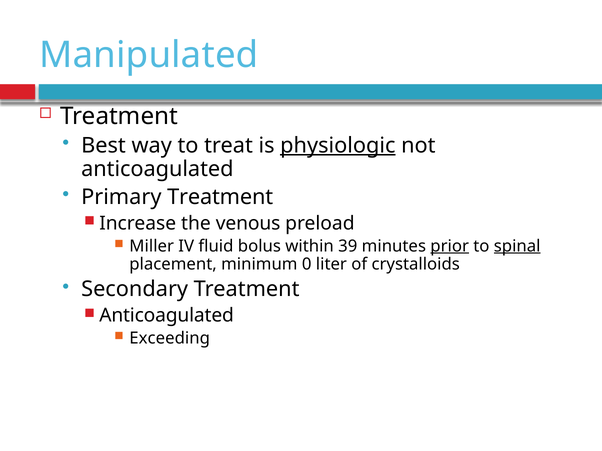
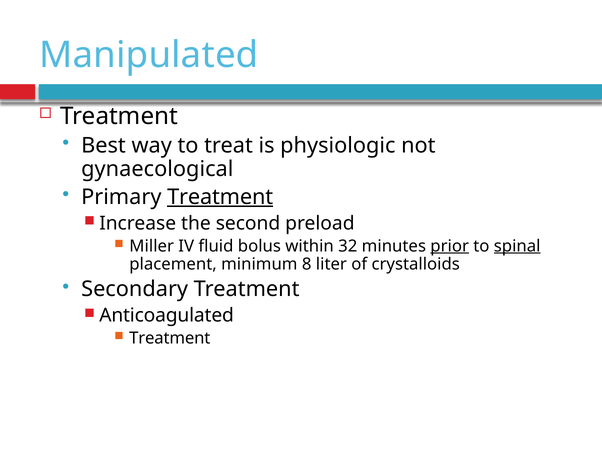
physiologic underline: present -> none (338, 146)
anticoagulated: anticoagulated -> gynaecological (157, 169)
Treatment underline: none -> present (220, 197)
venous: venous -> second (248, 224)
39: 39 -> 32 (348, 246)
0: 0 -> 8 (307, 264)
Exceeding: Exceeding -> Treatment (170, 339)
